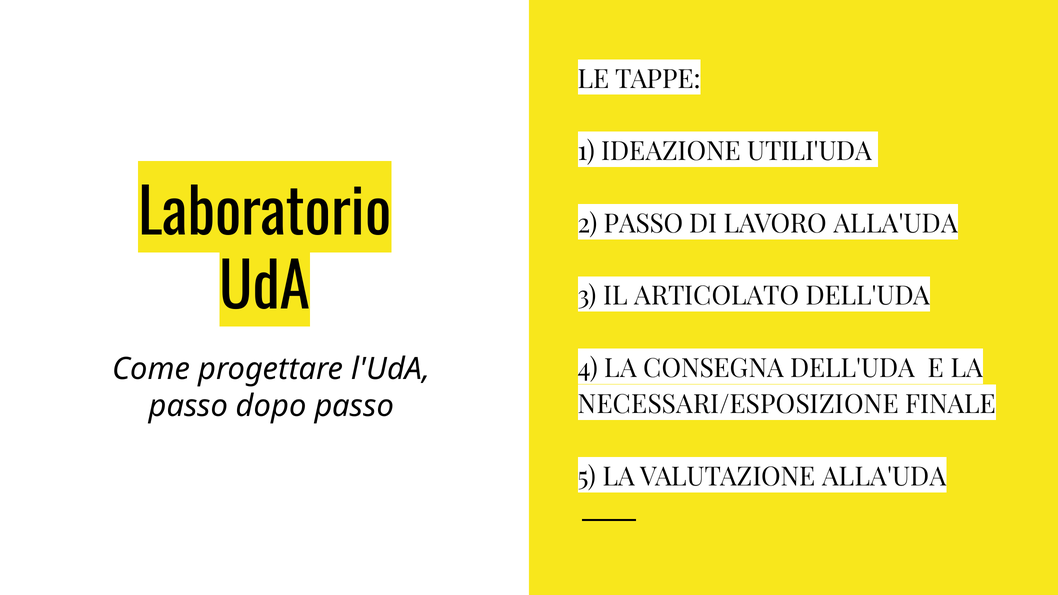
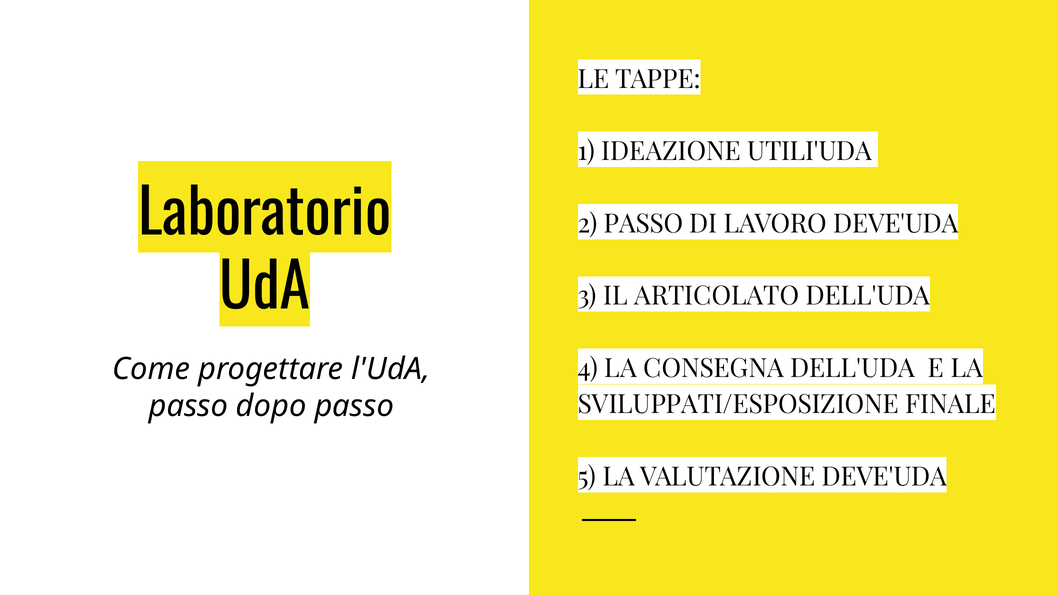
LAVORO ALLA'UDA: ALLA'UDA -> DEVE'UDA (896, 224)
NECESSARI/ESPOSIZIONE: NECESSARI/ESPOSIZIONE -> SVILUPPATI/ESPOSIZIONE (738, 405)
VALUTAZIONE ALLA'UDA: ALLA'UDA -> DEVE'UDA (884, 477)
